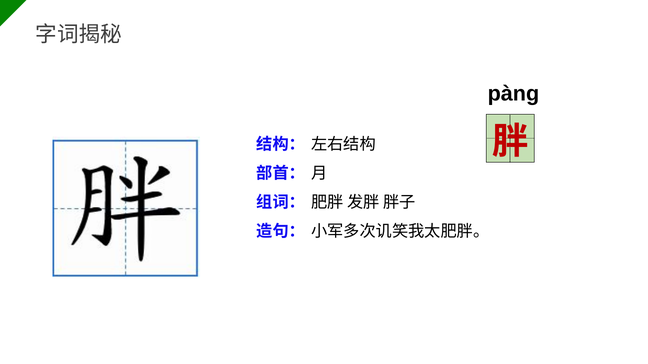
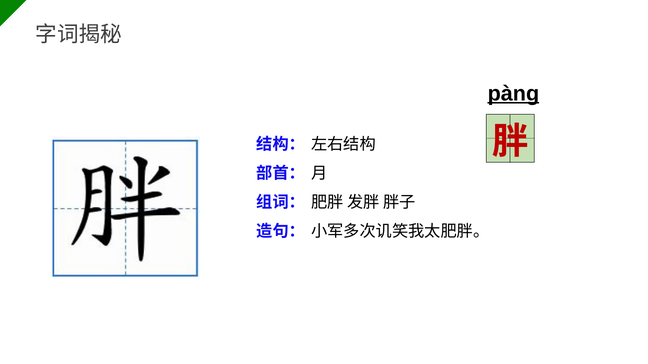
pàng underline: none -> present (513, 94)
